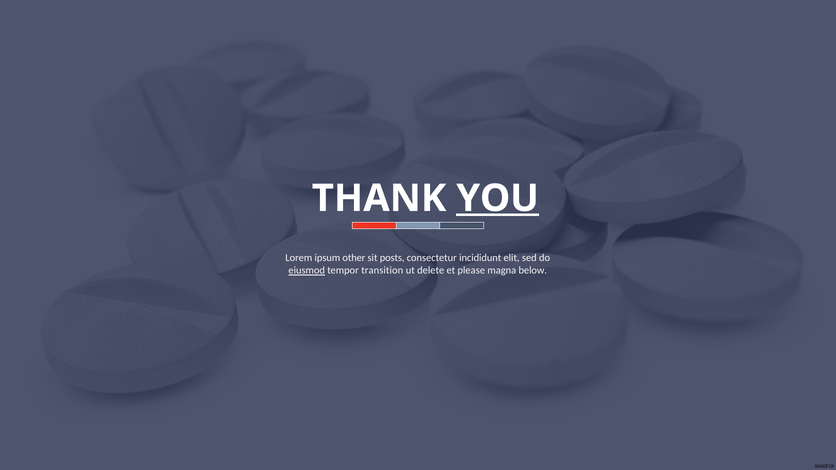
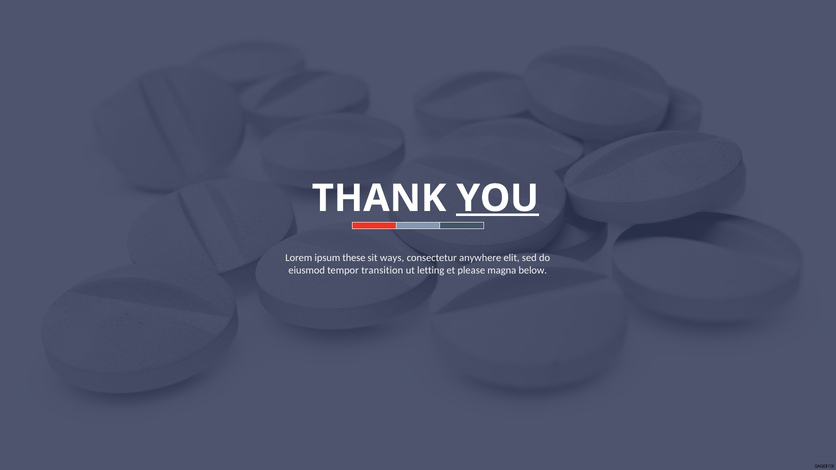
other: other -> these (354, 258)
posts: posts -> ways (392, 258)
incididunt: incididunt -> anywhere (480, 258)
eiusmod underline: present -> none (307, 271)
delete: delete -> letting (431, 271)
